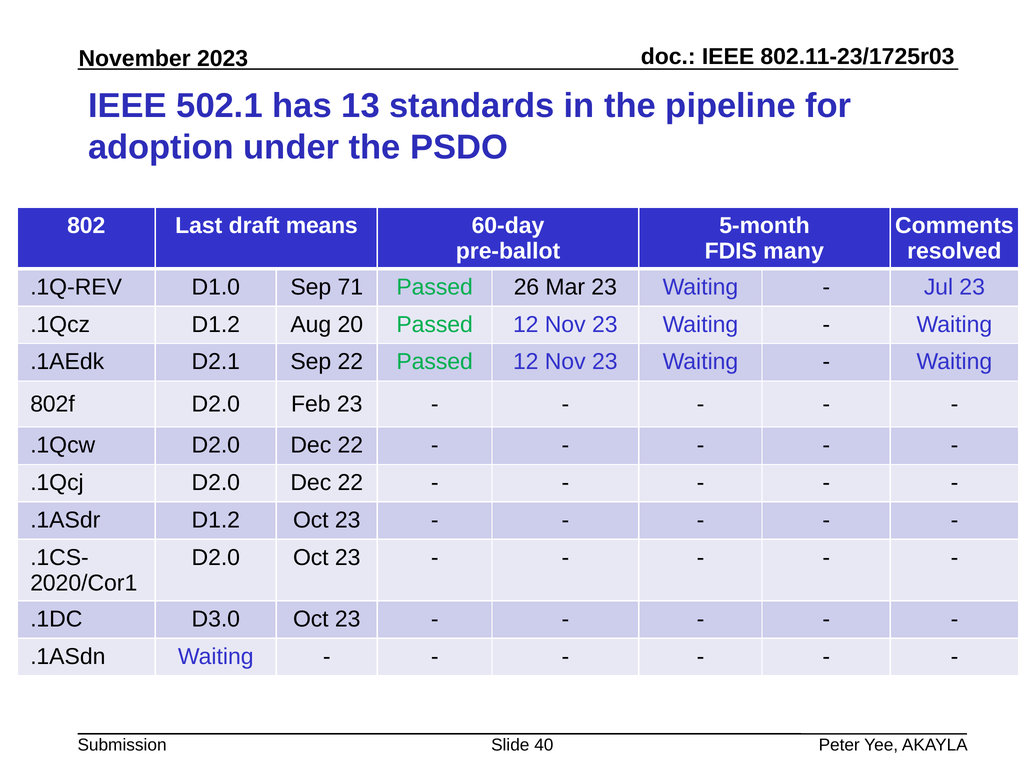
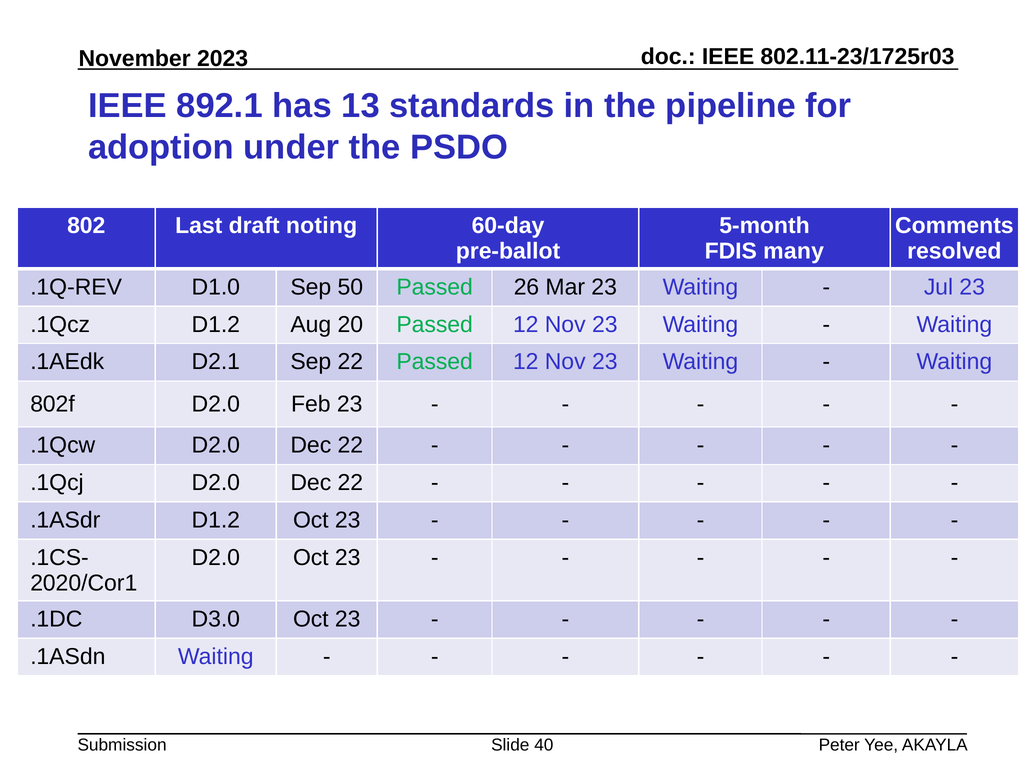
502.1: 502.1 -> 892.1 (220, 106)
means: means -> noting (322, 226)
71: 71 -> 50 (350, 287)
